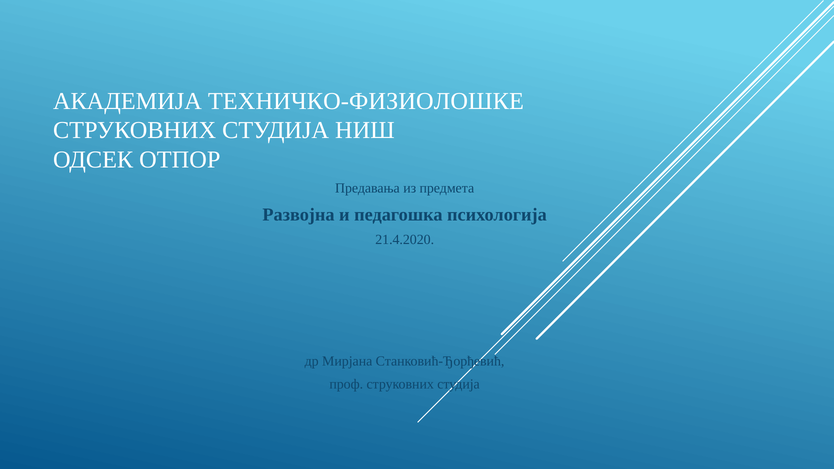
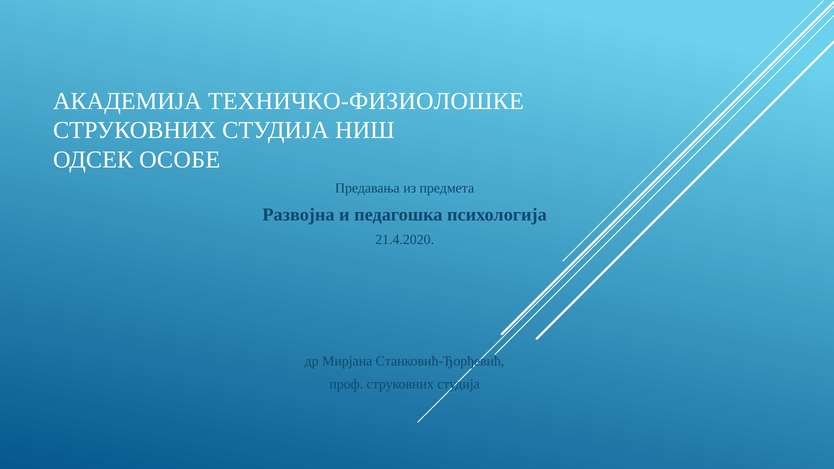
ОТПОР: ОТПОР -> ОСОБЕ (180, 160)
